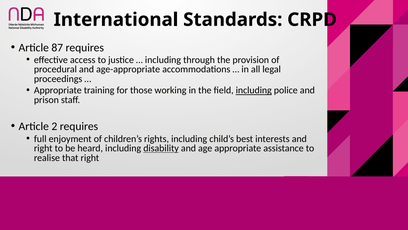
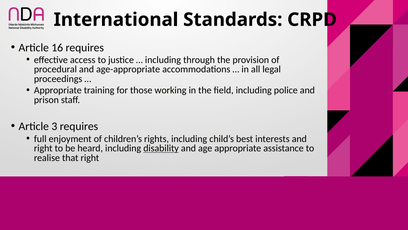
87: 87 -> 16 (57, 47)
including underline: present -> none (254, 90)
2: 2 -> 3 (54, 126)
